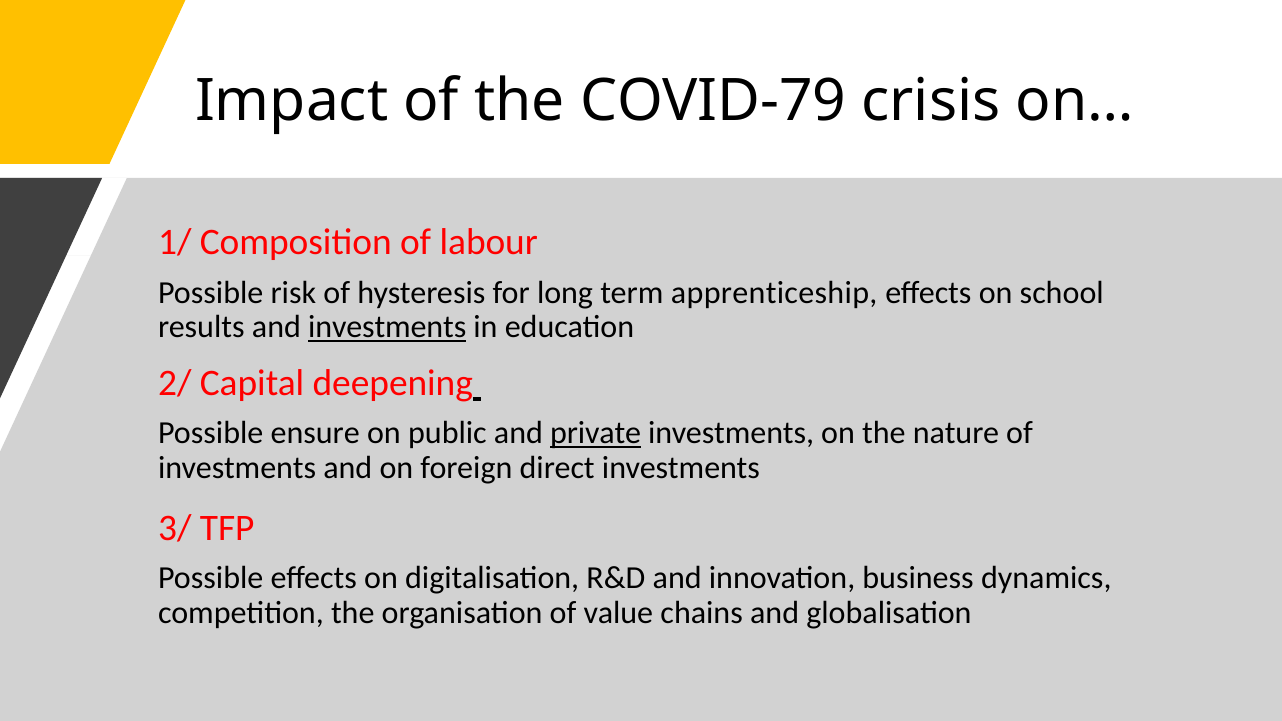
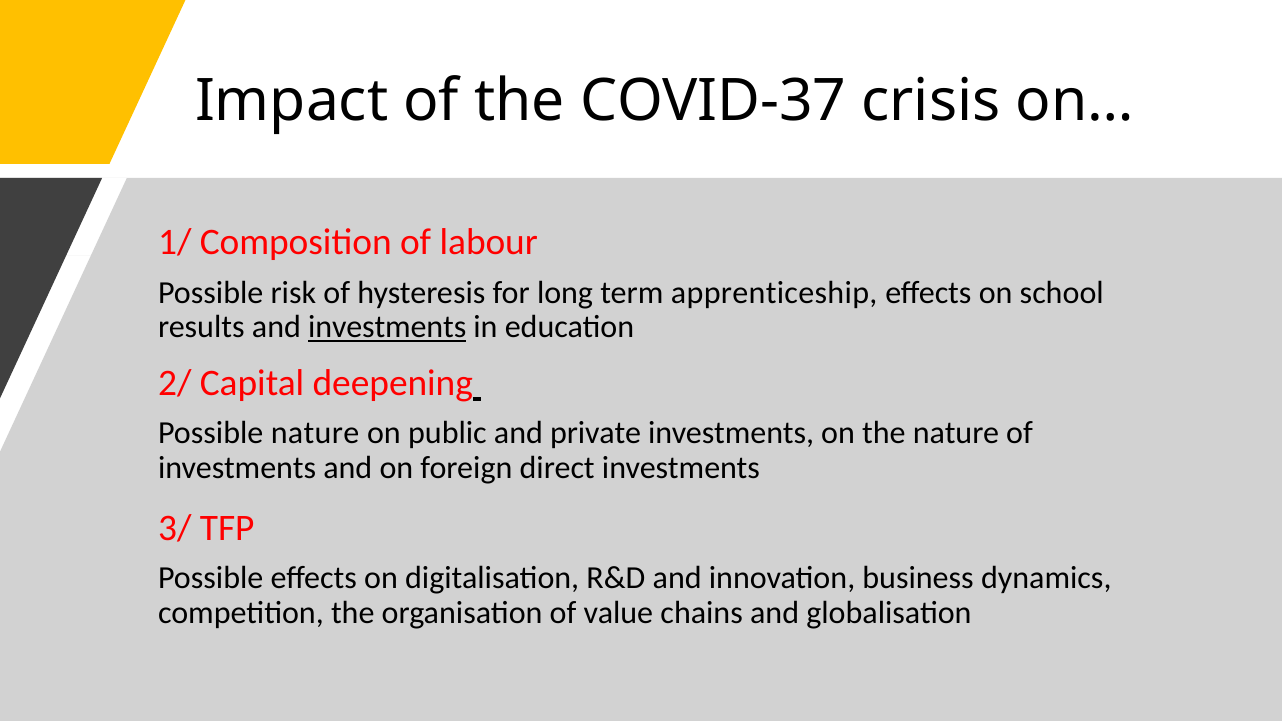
COVID-79: COVID-79 -> COVID-37 (713, 101)
Possible ensure: ensure -> nature (315, 433)
private underline: present -> none (596, 433)
